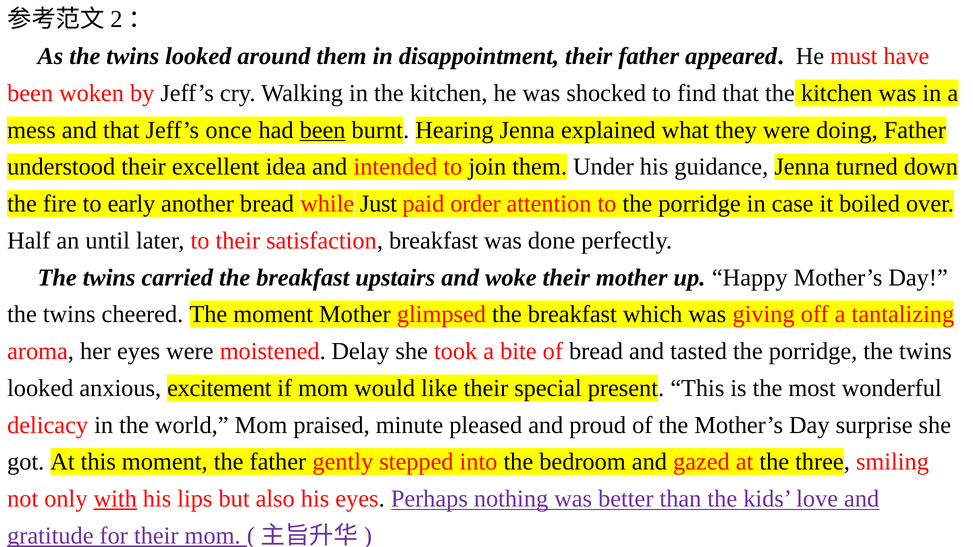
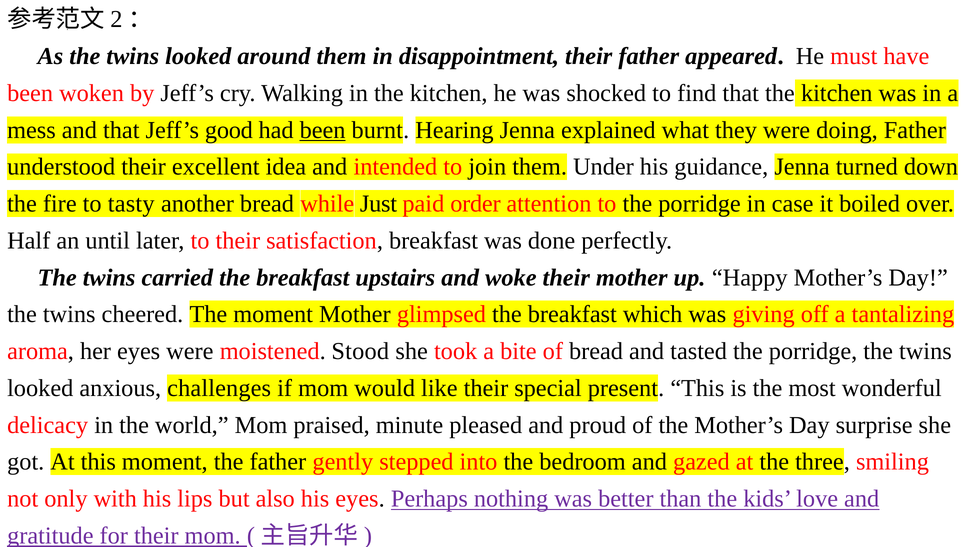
once: once -> good (229, 130)
early: early -> tasty (131, 204)
Delay: Delay -> Stood (360, 351)
excitement: excitement -> challenges (219, 388)
with underline: present -> none (115, 499)
